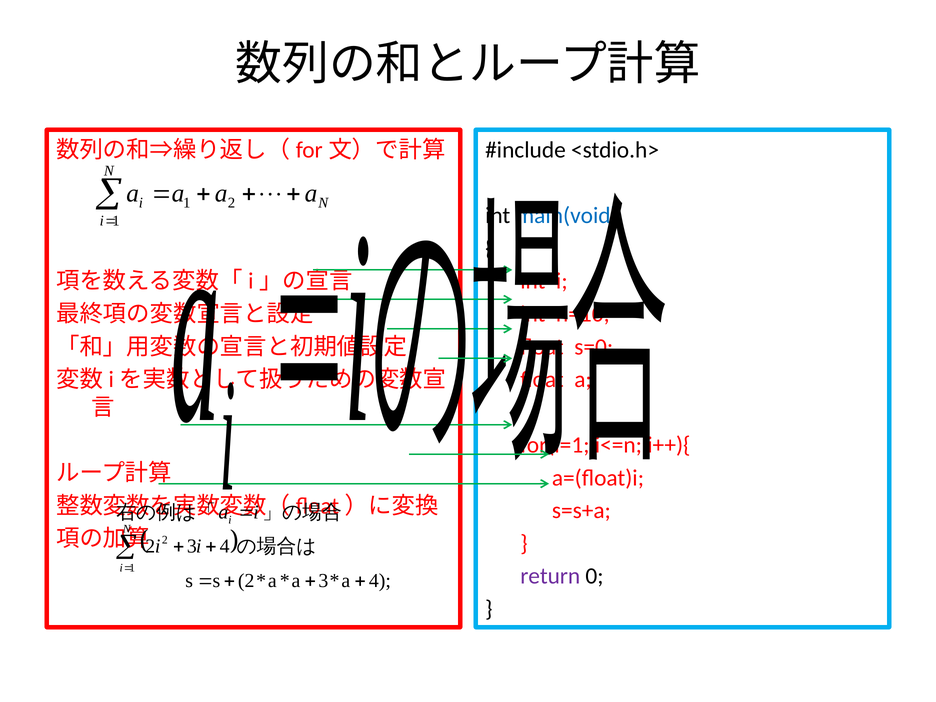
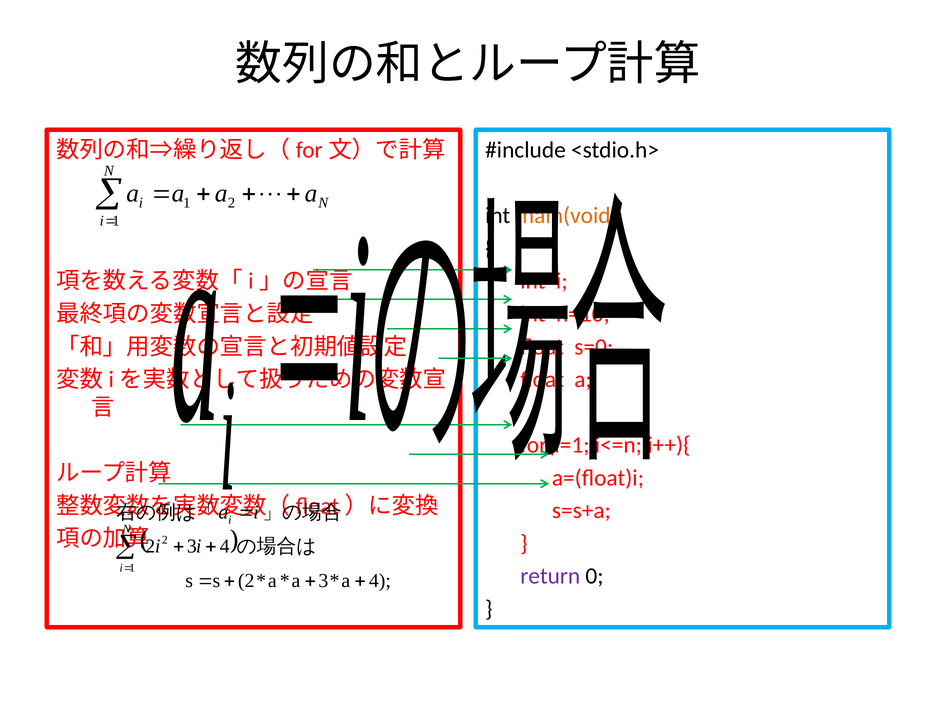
main(void colour: blue -> orange (567, 216)
